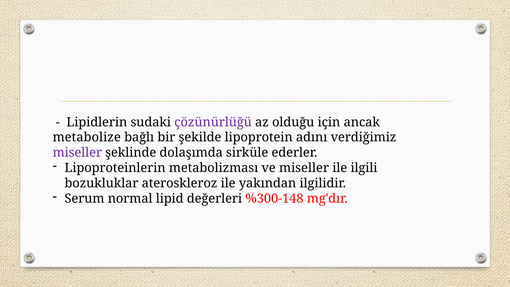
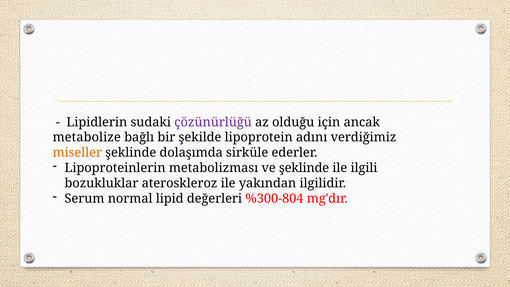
miseller colour: purple -> orange (77, 153)
ve miseller: miseller -> şeklinde (304, 168)
%300-148: %300-148 -> %300-804 (274, 199)
